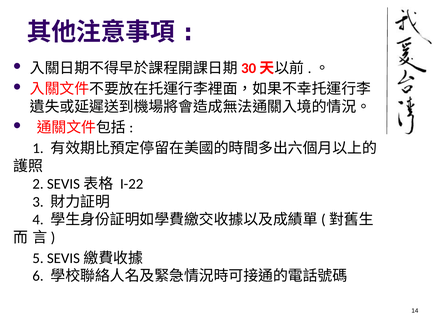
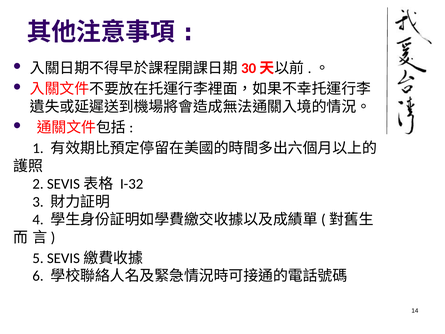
I-22: I-22 -> I-32 (132, 184)
